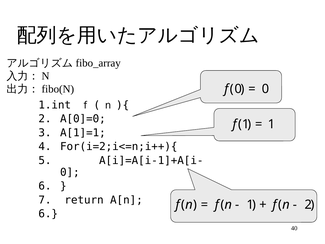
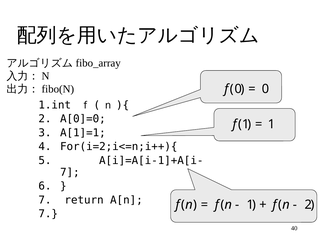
0: 0 -> 7 (70, 172)
6: 6 -> 7 (48, 214)
